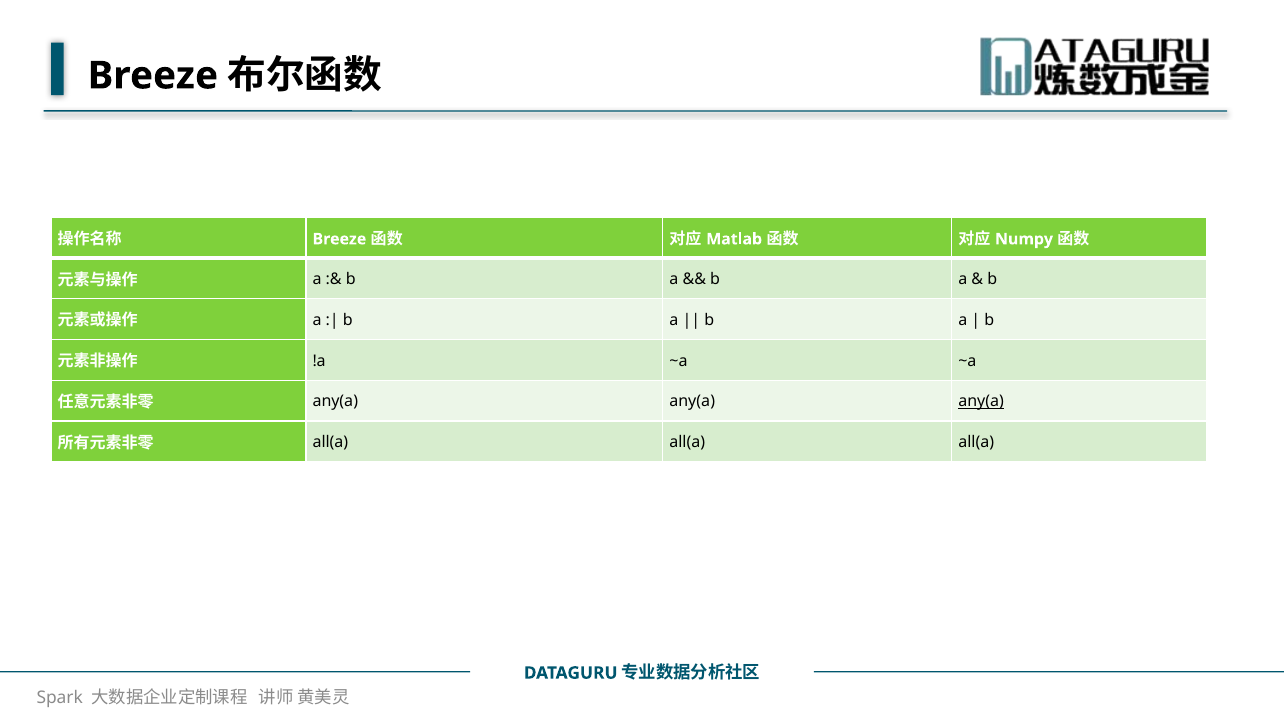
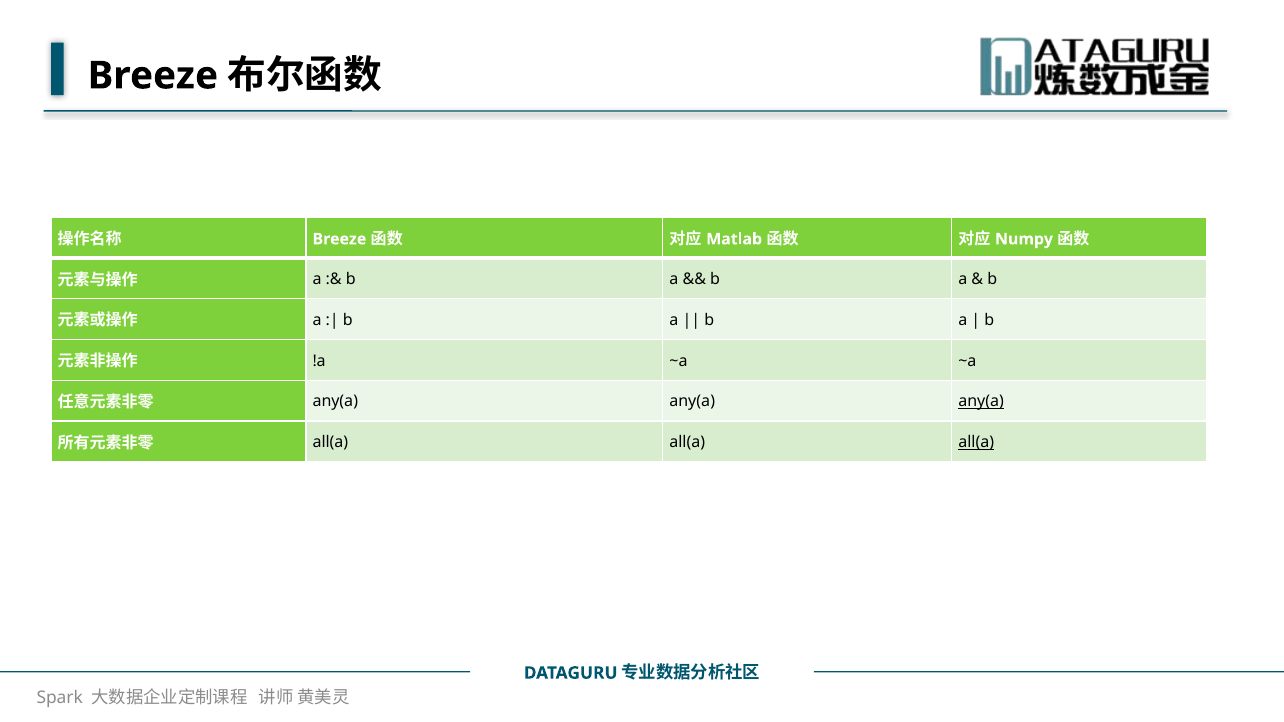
all(a underline: none -> present (976, 442)
